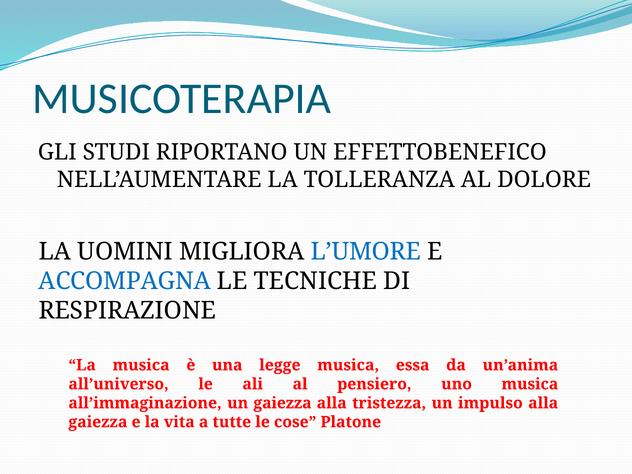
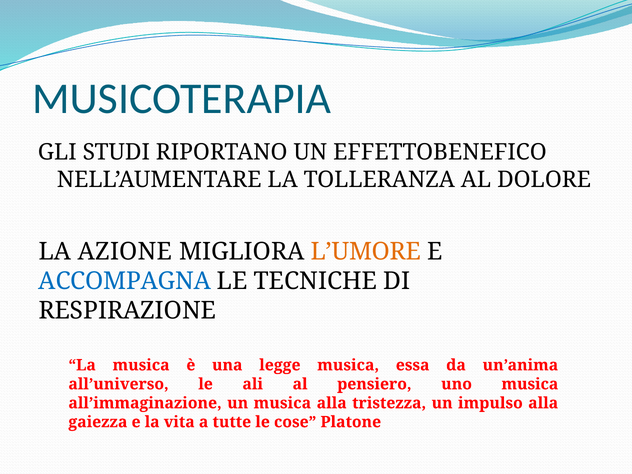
UOMINI: UOMINI -> AZIONE (125, 252)
L’UMORE colour: blue -> orange (366, 252)
un gaiezza: gaiezza -> musica (282, 403)
